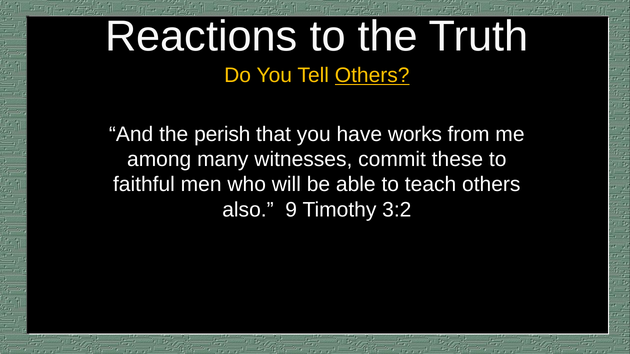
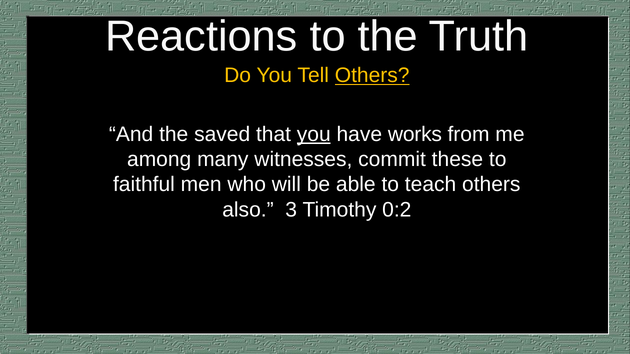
perish: perish -> saved (222, 134)
you underline: none -> present (314, 134)
9: 9 -> 3 (291, 210)
3:2: 3:2 -> 0:2 (397, 210)
